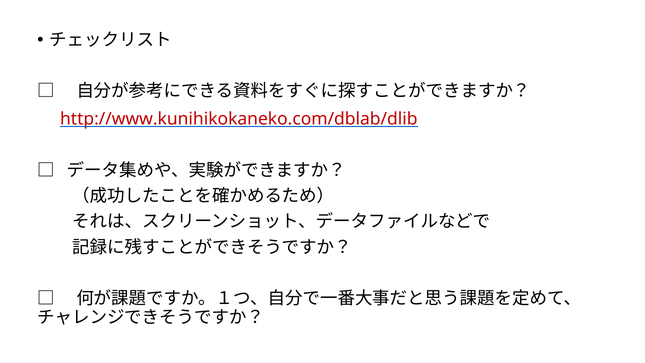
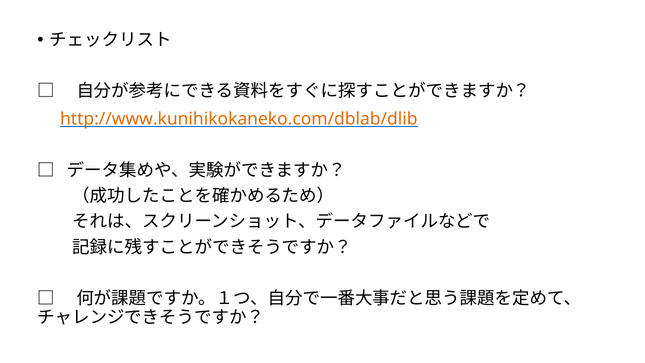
http://www.kunihikokaneko.com/dblab/dlib colour: red -> orange (239, 119)
